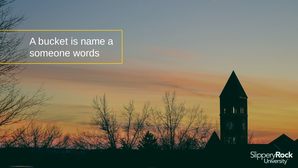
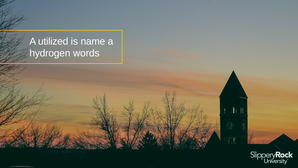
bucket: bucket -> utilized (53, 41)
someone: someone -> hydrogen (50, 53)
